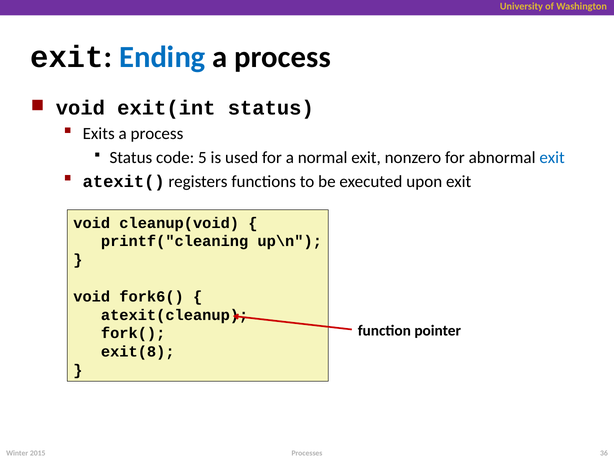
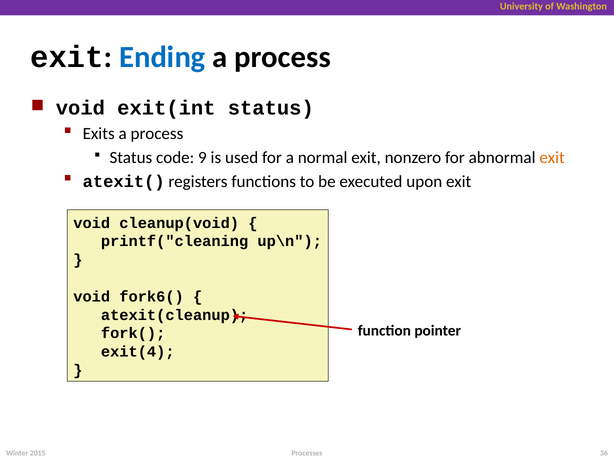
5: 5 -> 9 (202, 158)
exit colour: blue -> orange (552, 158)
exit(8: exit(8 -> exit(4 (138, 352)
